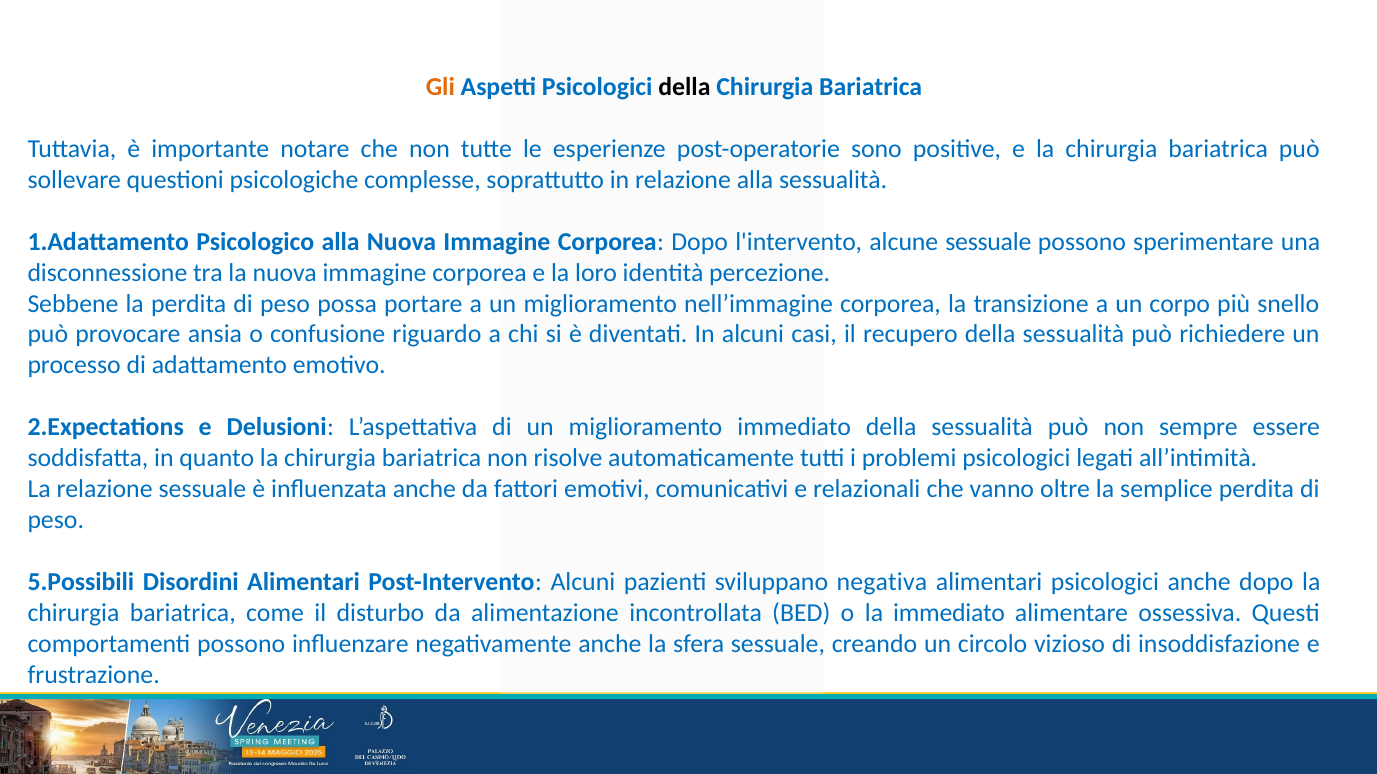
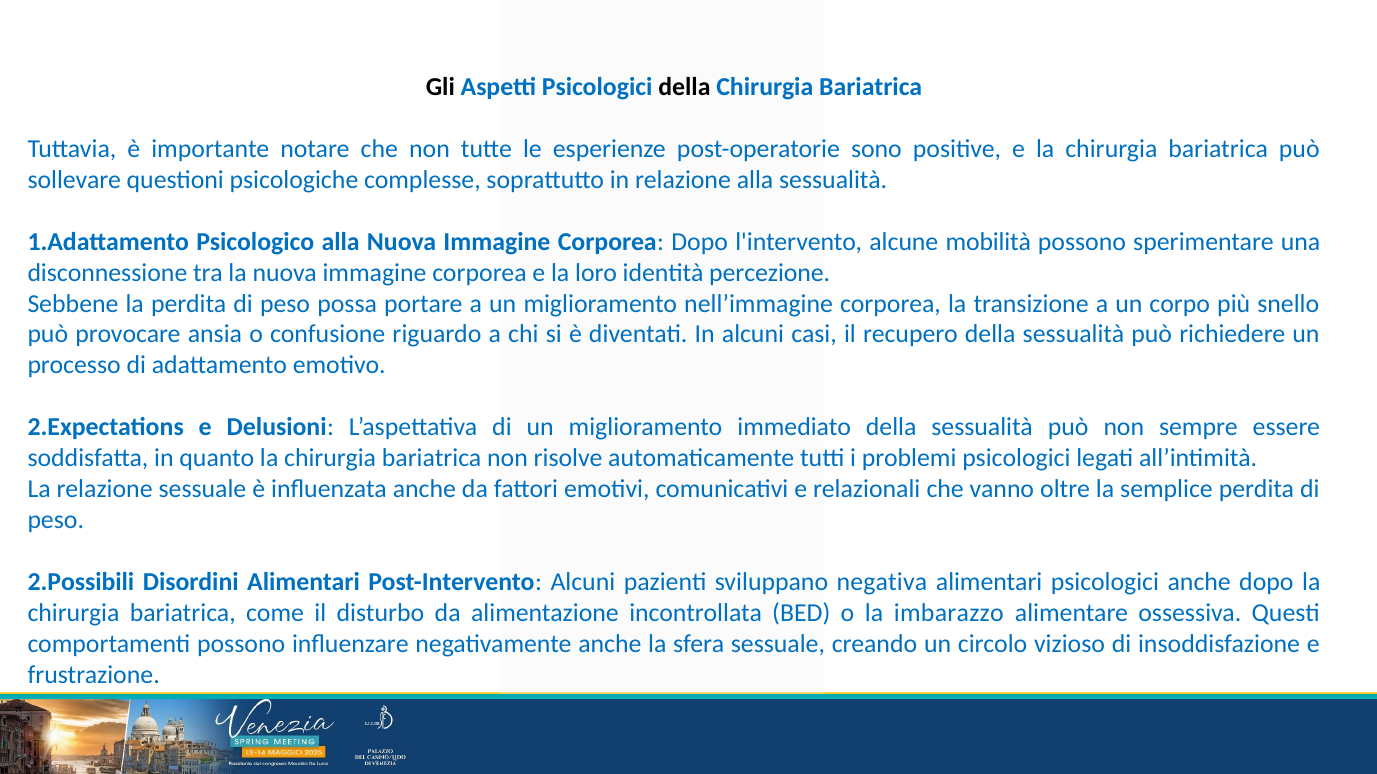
Gli colour: orange -> black (440, 87)
alcune sessuale: sessuale -> mobilità (988, 242)
5.Possibili: 5.Possibili -> 2.Possibili (81, 583)
la immediato: immediato -> imbarazzo (949, 614)
